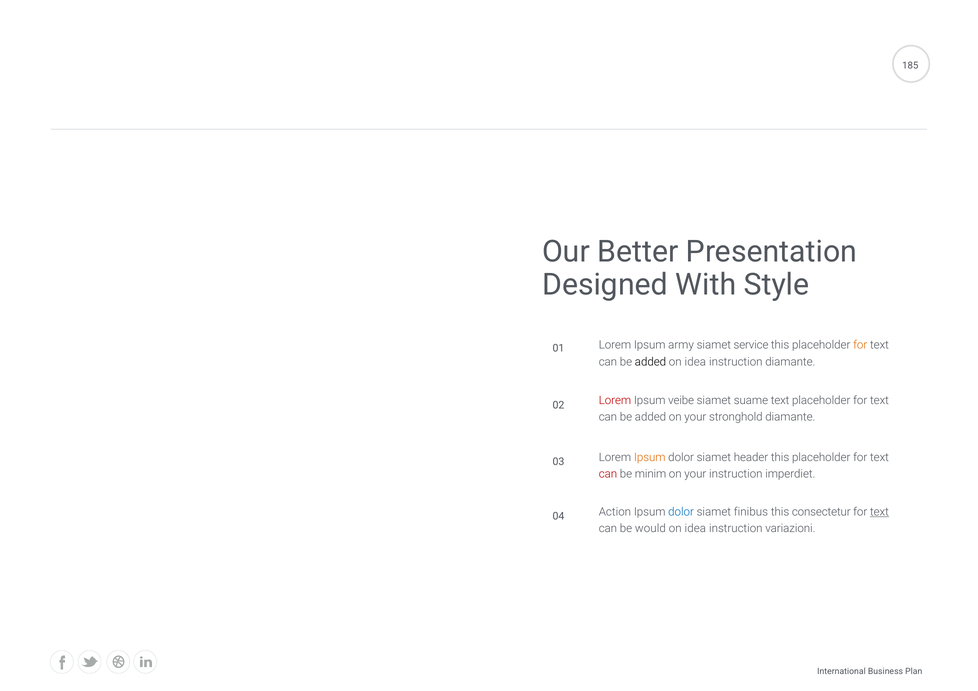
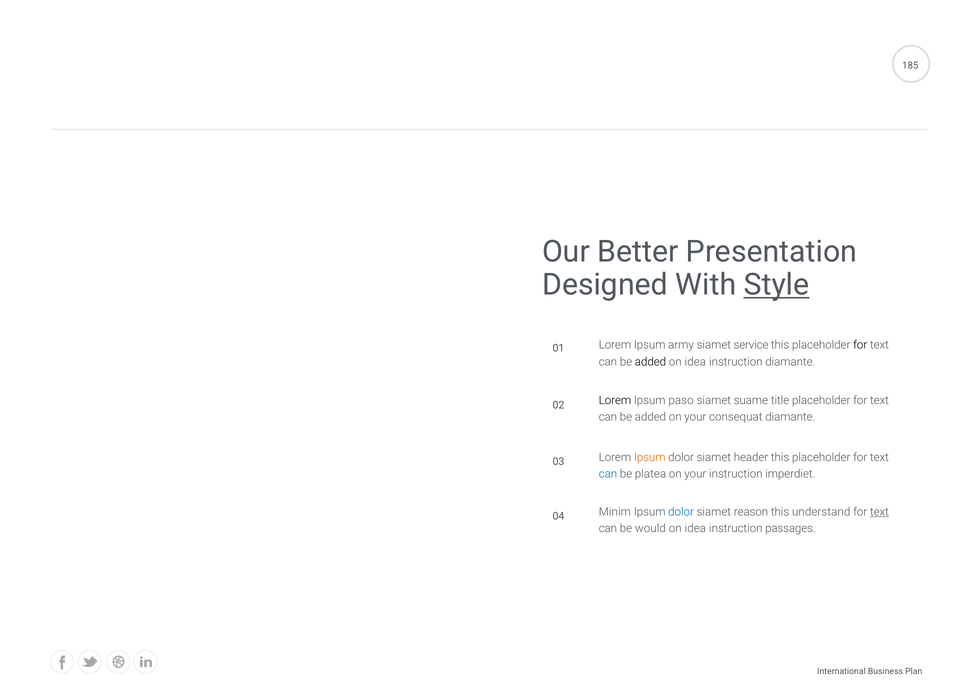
Style underline: none -> present (776, 285)
for colour: orange -> black (860, 345)
Lorem colour: red -> black (615, 401)
veibe: veibe -> paso (681, 401)
suame text: text -> title (780, 401)
stronghold: stronghold -> consequat (736, 417)
can colour: red -> blue (608, 474)
minim: minim -> platea (650, 474)
Action: Action -> Minim (615, 512)
finibus: finibus -> reason (751, 512)
consectetur: consectetur -> understand (821, 512)
variazioni: variazioni -> passages (790, 529)
